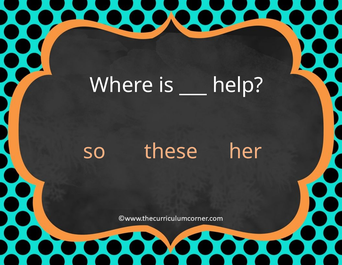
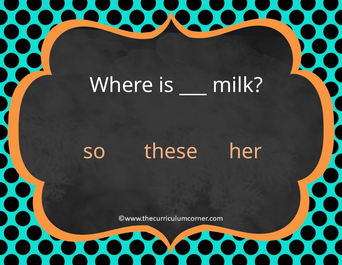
help: help -> milk (238, 85)
